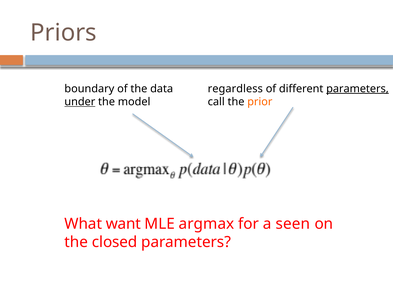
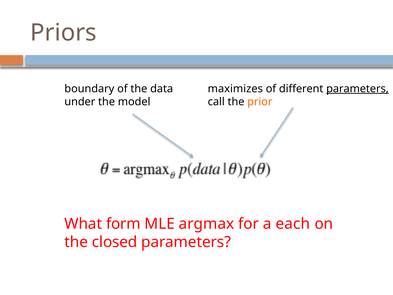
regardless: regardless -> maximizes (235, 89)
under underline: present -> none (80, 102)
want: want -> form (123, 224)
seen: seen -> each (293, 224)
